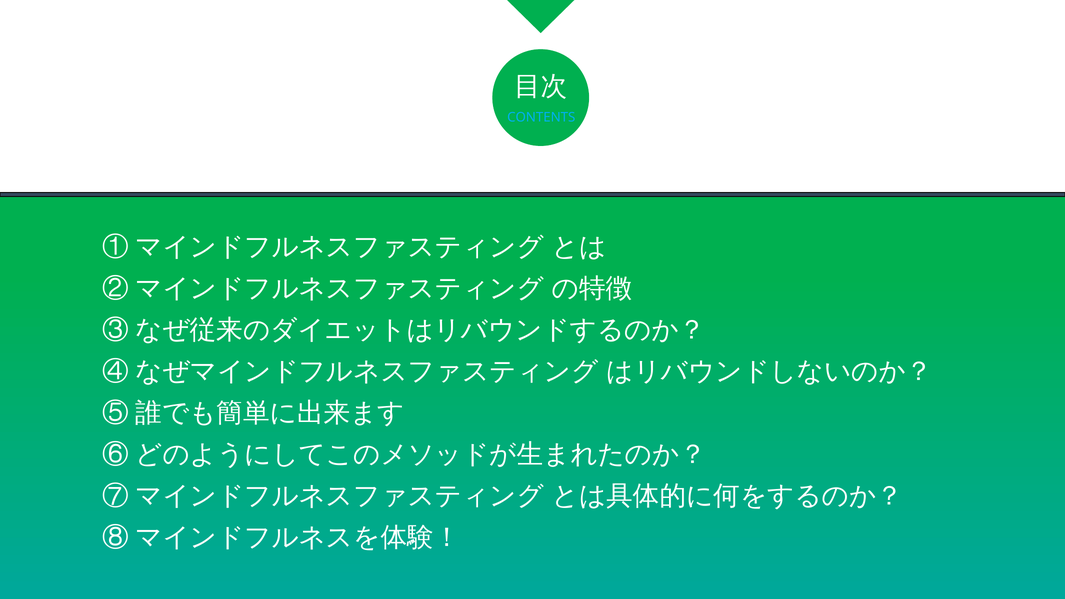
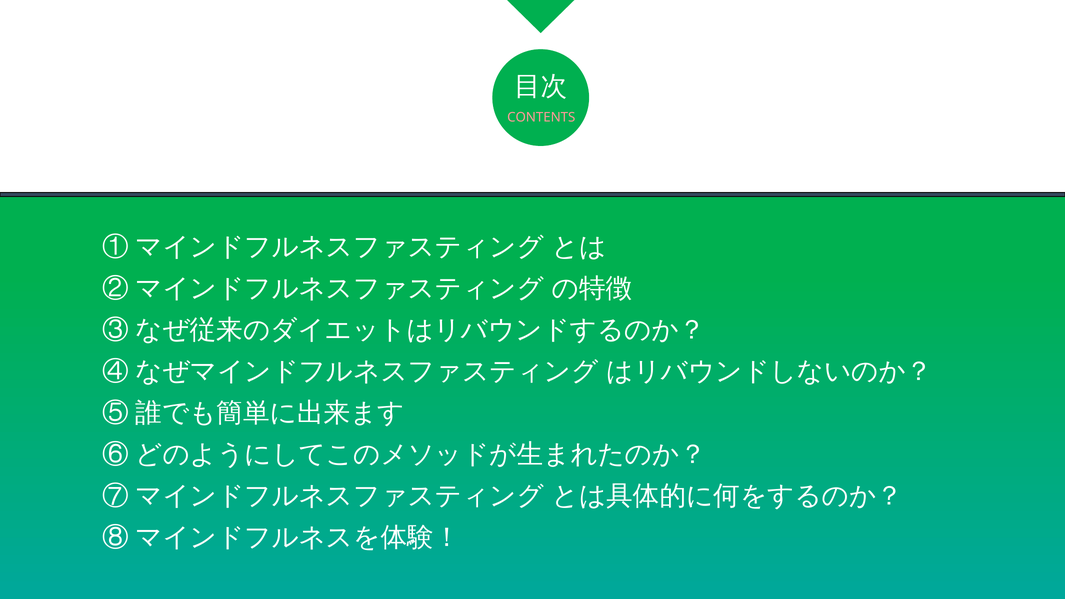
CONTENTS colour: light blue -> pink (541, 117)
